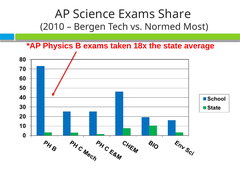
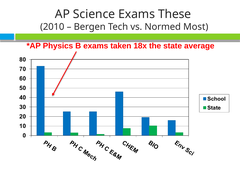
Share: Share -> These (175, 14)
